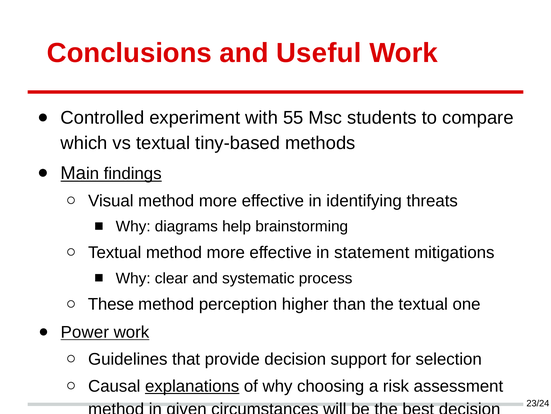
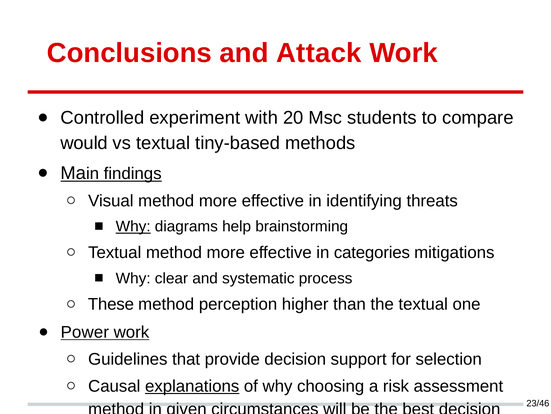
Useful: Useful -> Attack (319, 53)
55: 55 -> 20 (293, 118)
which: which -> would (84, 143)
Why underline: none -> present (133, 226)
statement: statement -> categories (372, 252)
23/24: 23/24 -> 23/46 (538, 403)
